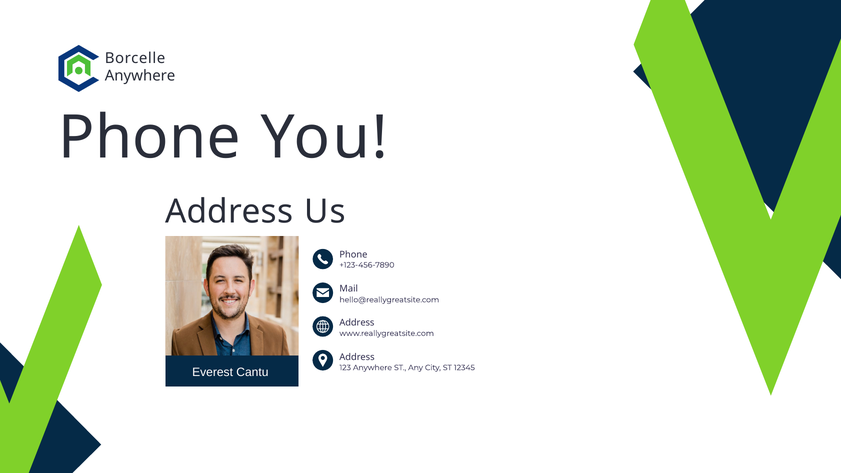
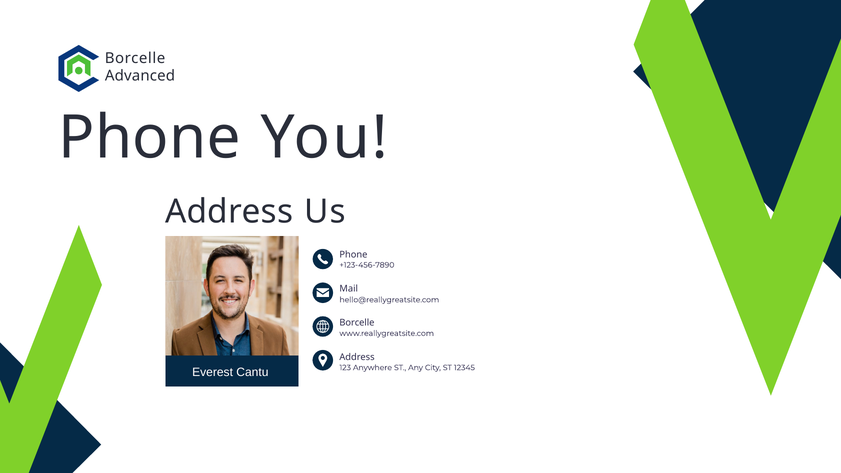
Anywhere: Anywhere -> Advanced (140, 76)
Address: Address -> Borcelle (357, 323)
